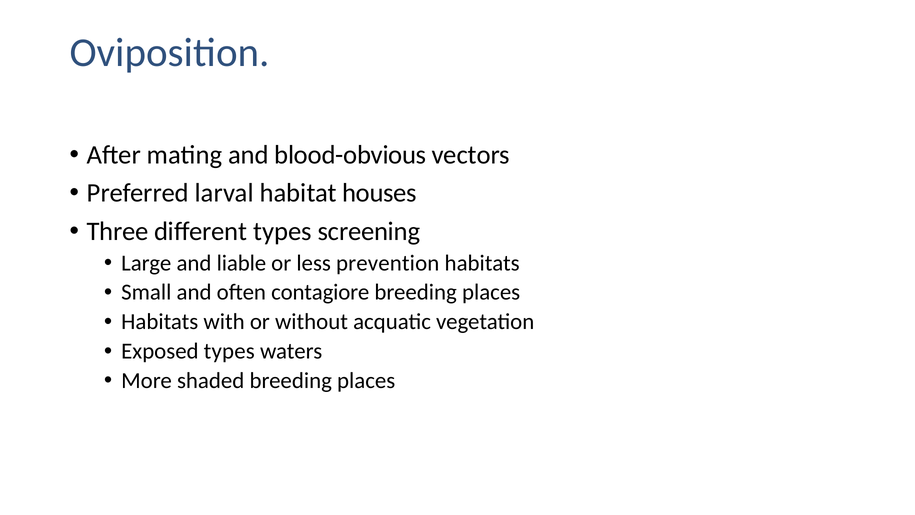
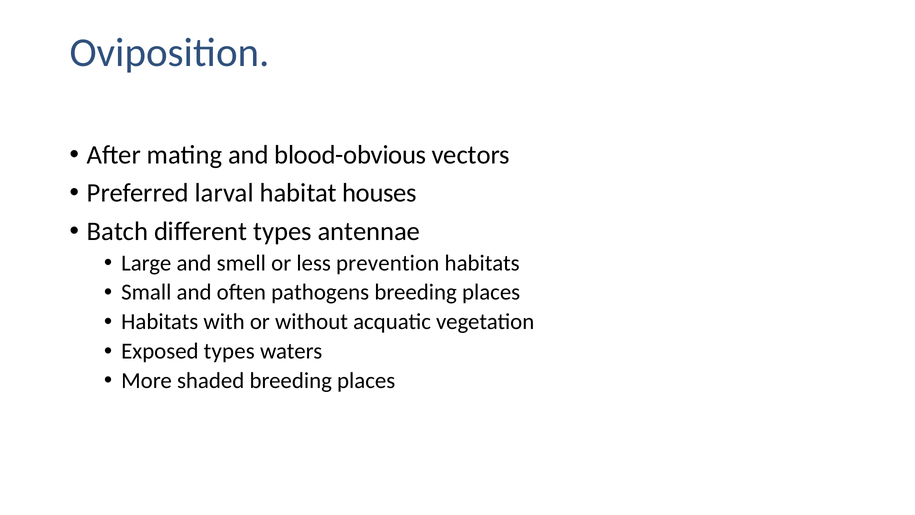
Three: Three -> Batch (117, 231)
screening: screening -> antennae (369, 231)
liable: liable -> smell (241, 263)
contagiore: contagiore -> pathogens (320, 292)
